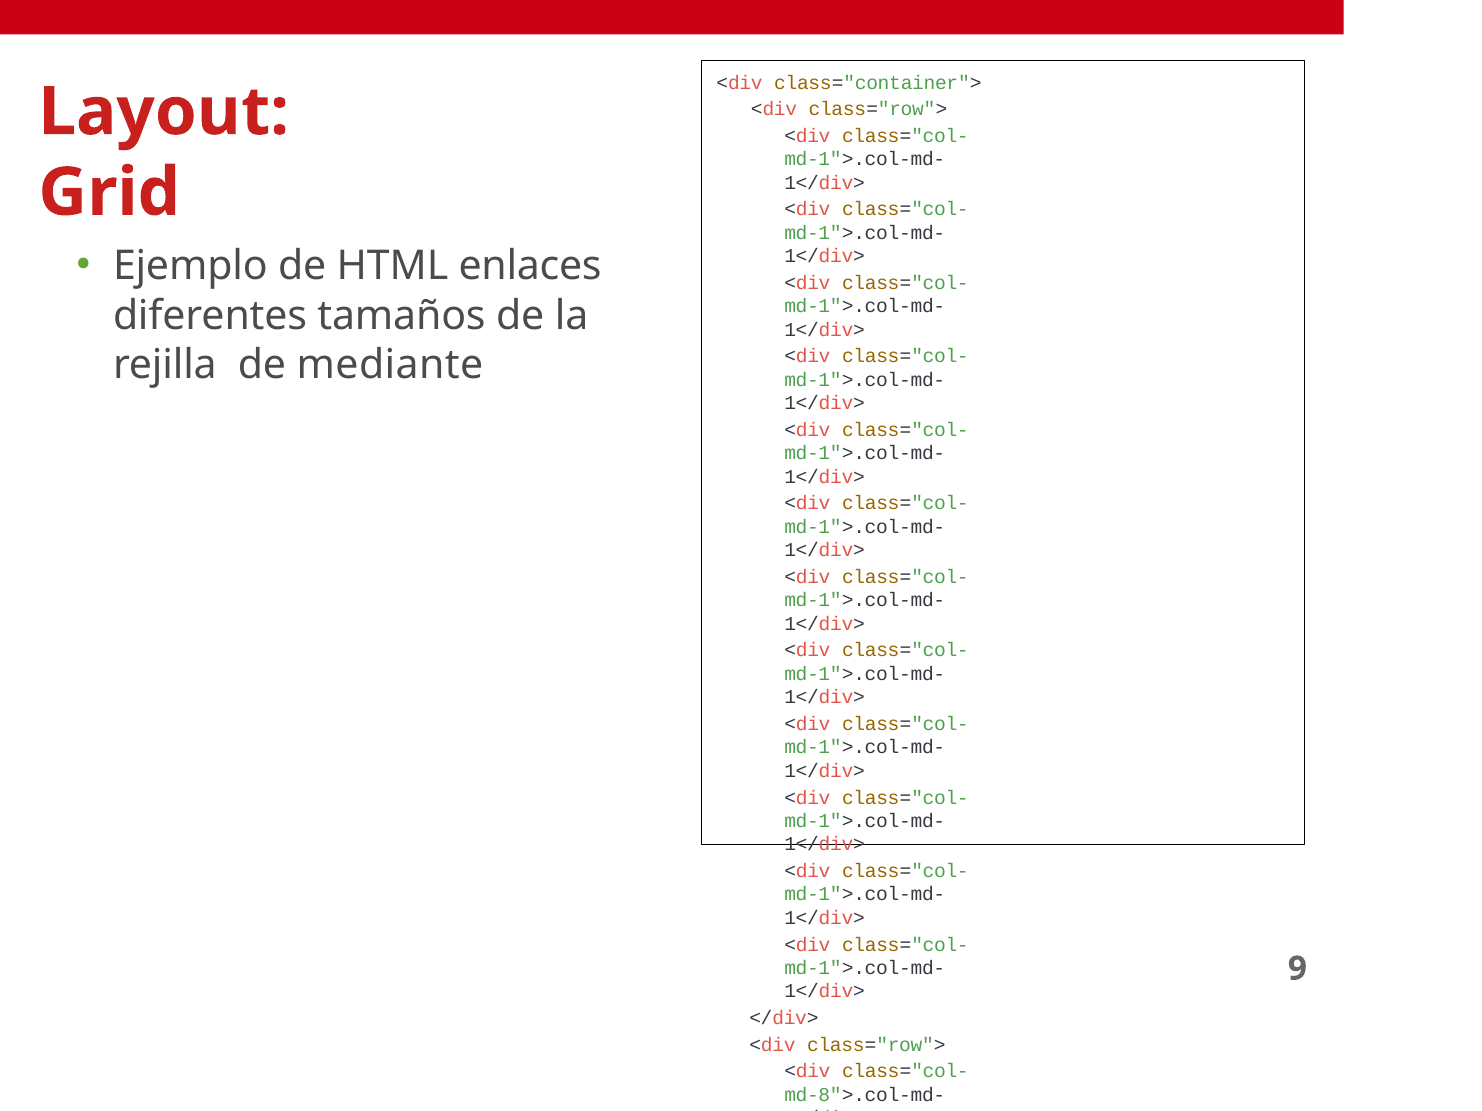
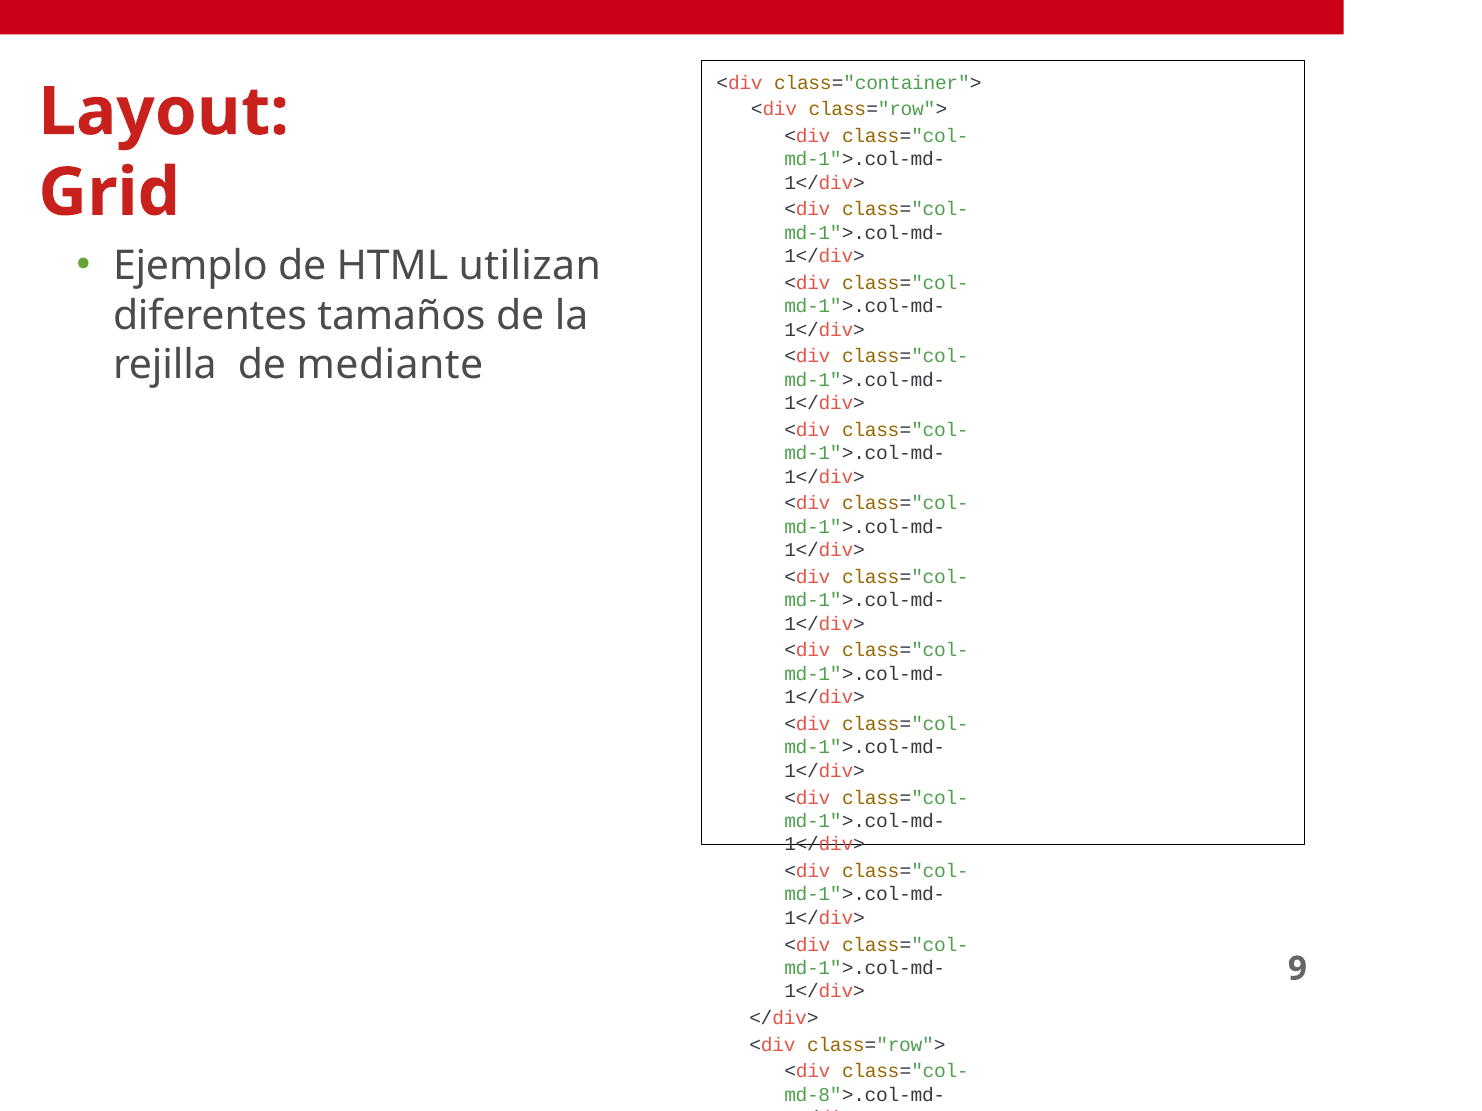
enlaces: enlaces -> utilizan (530, 267)
